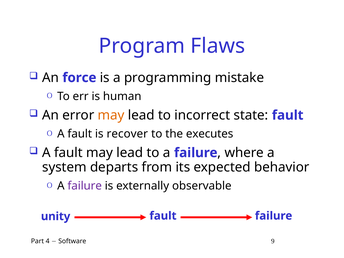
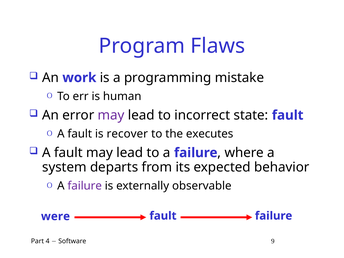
force: force -> work (79, 78)
may colour: orange -> purple (111, 115)
unity: unity -> were (55, 216)
